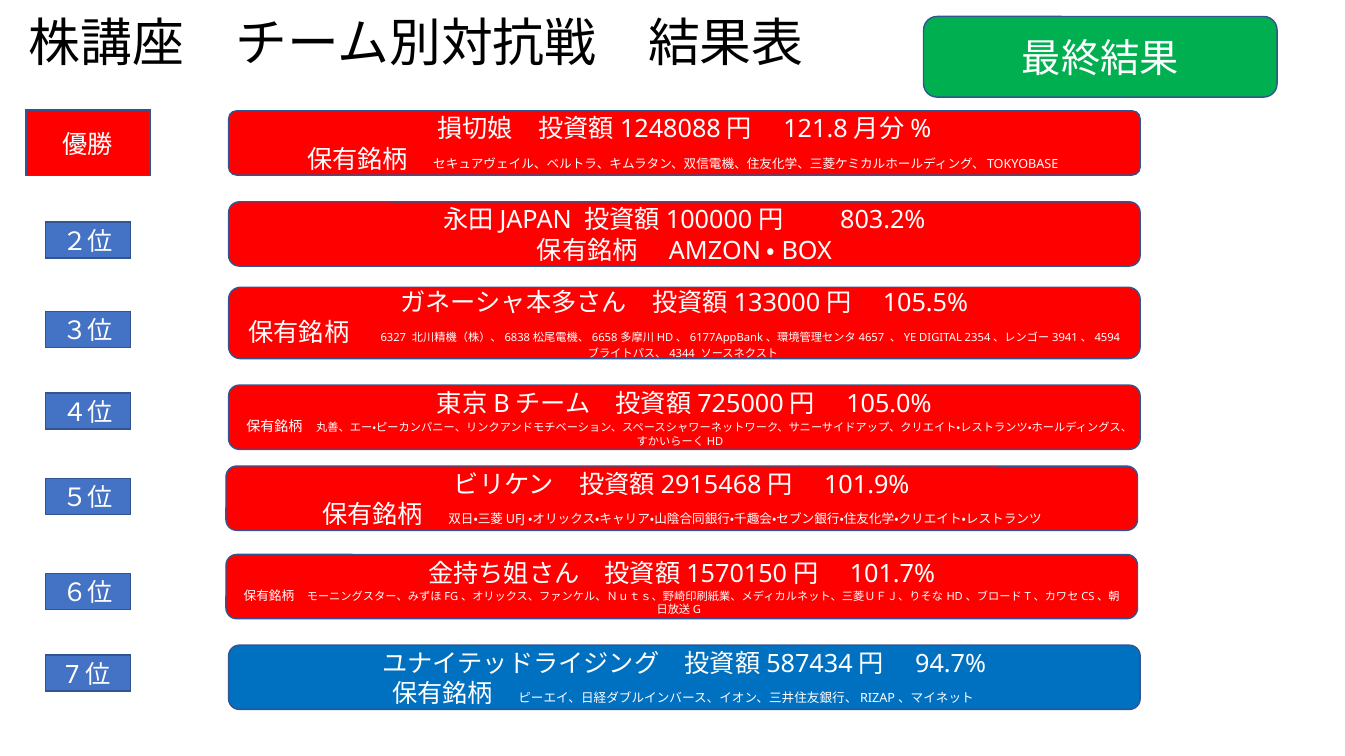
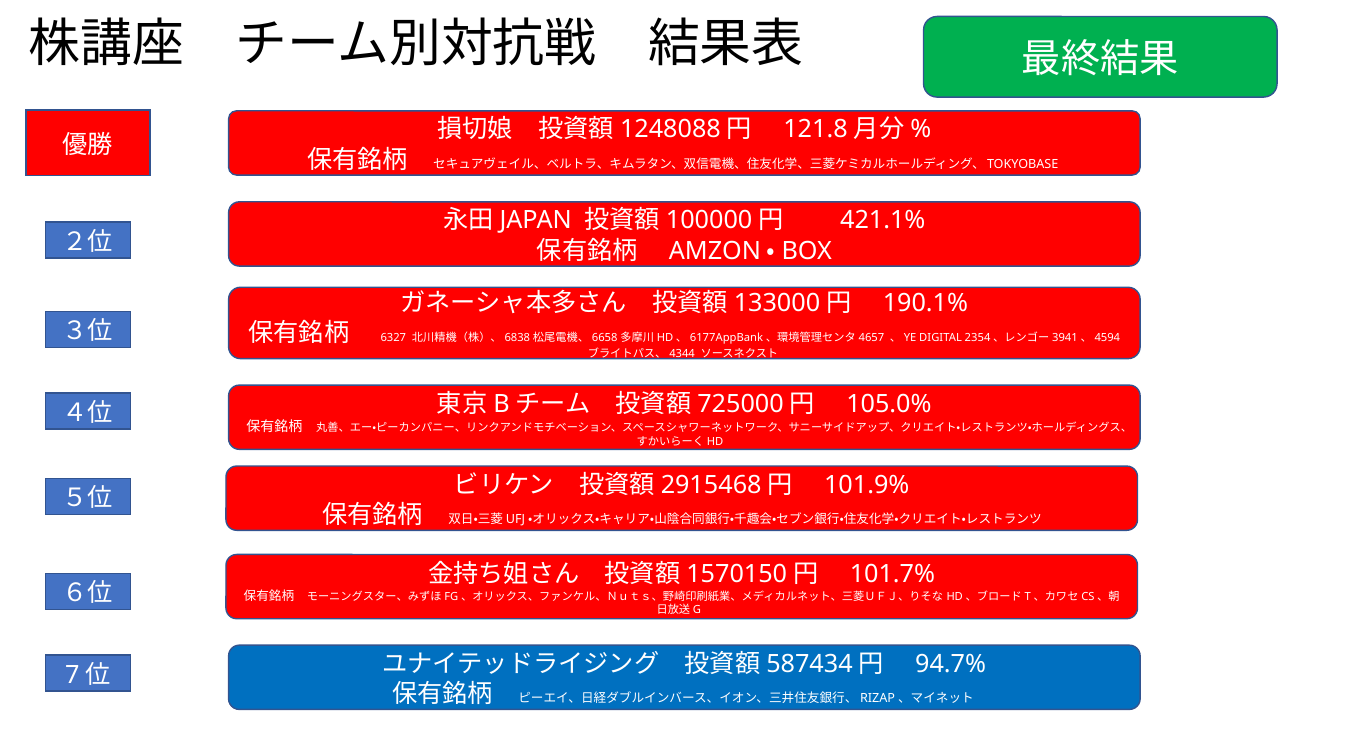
803.2%: 803.2% -> 421.1% (883, 221)
105.5%: 105.5% -> 190.1% (925, 303)
